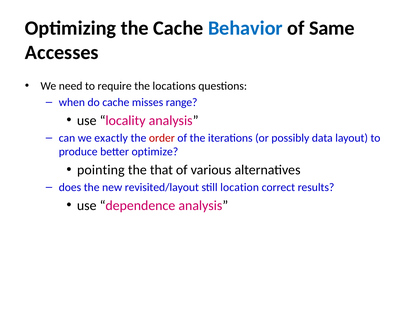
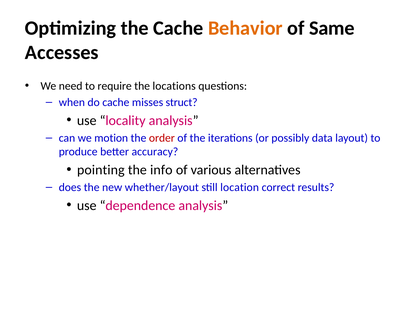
Behavior colour: blue -> orange (245, 28)
range: range -> struct (182, 102)
exactly: exactly -> motion (111, 138)
optimize: optimize -> accuracy (155, 152)
that: that -> info (161, 170)
revisited/layout: revisited/layout -> whether/layout (162, 187)
